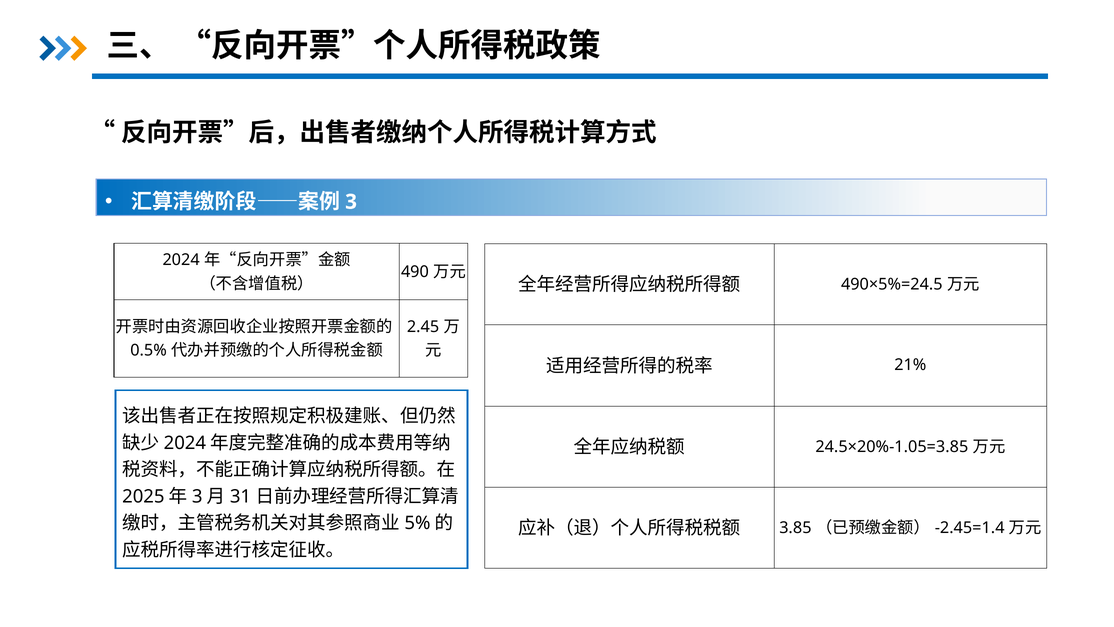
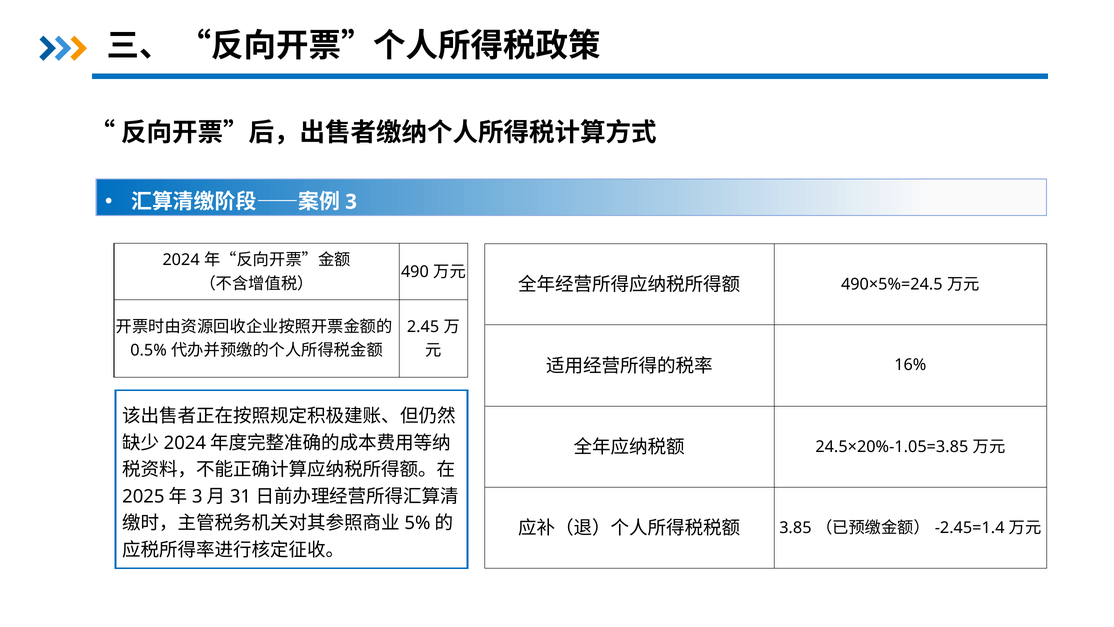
21%: 21% -> 16% (910, 365)
